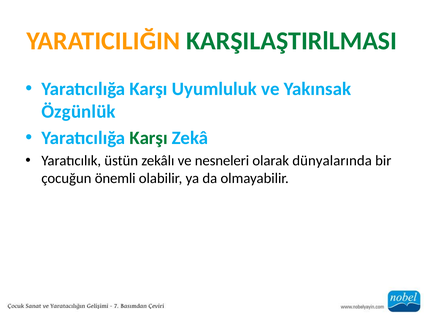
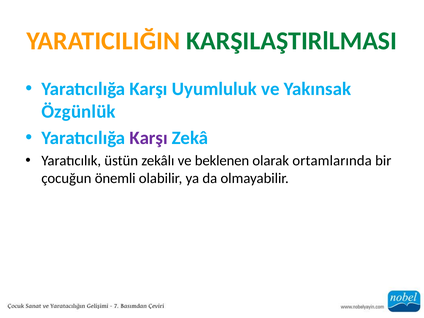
Karşı colour: green -> purple (149, 138)
nesneleri: nesneleri -> beklenen (222, 161)
dünyalarında: dünyalarında -> ortamlarında (332, 161)
